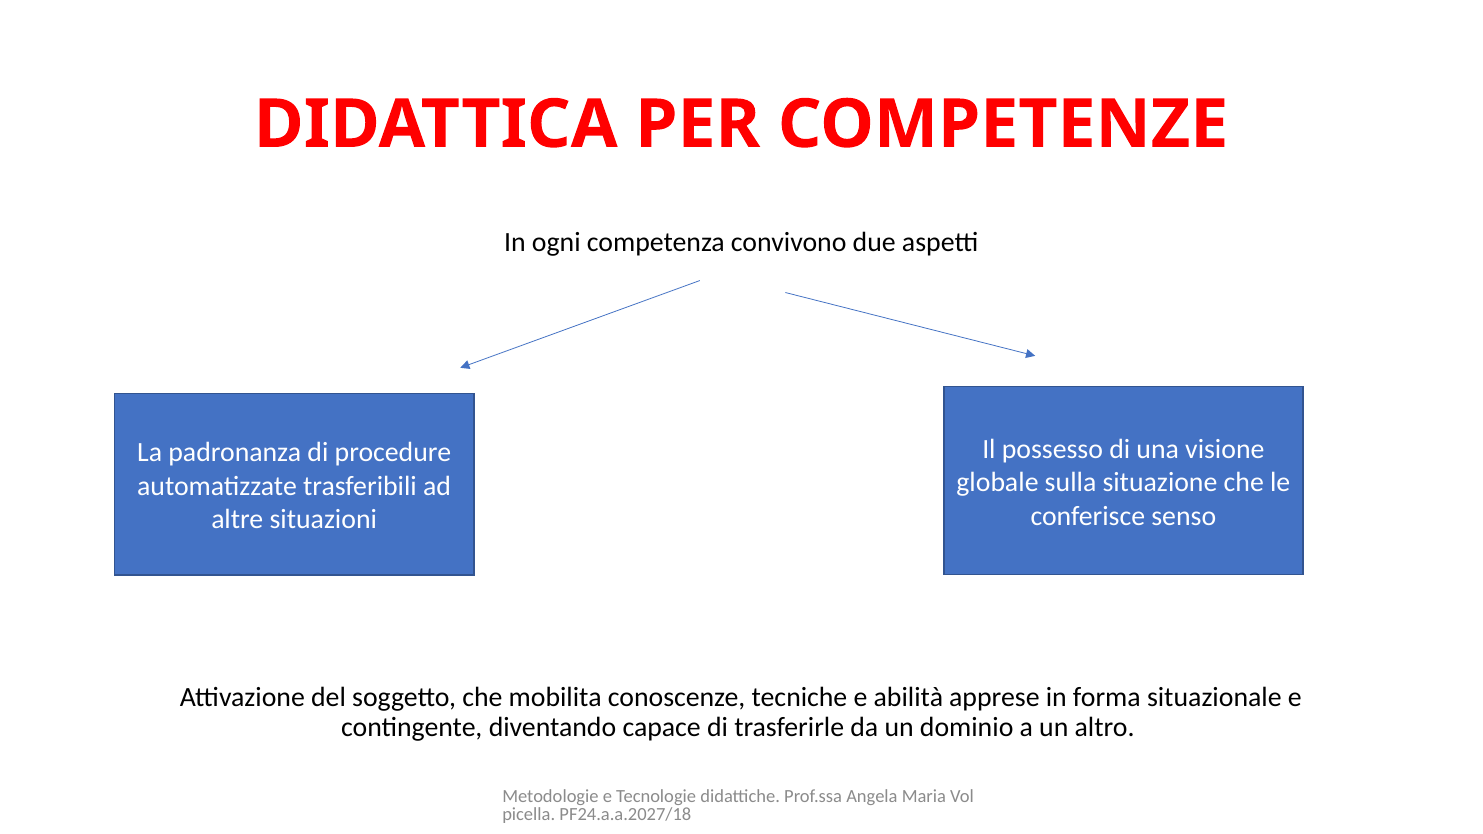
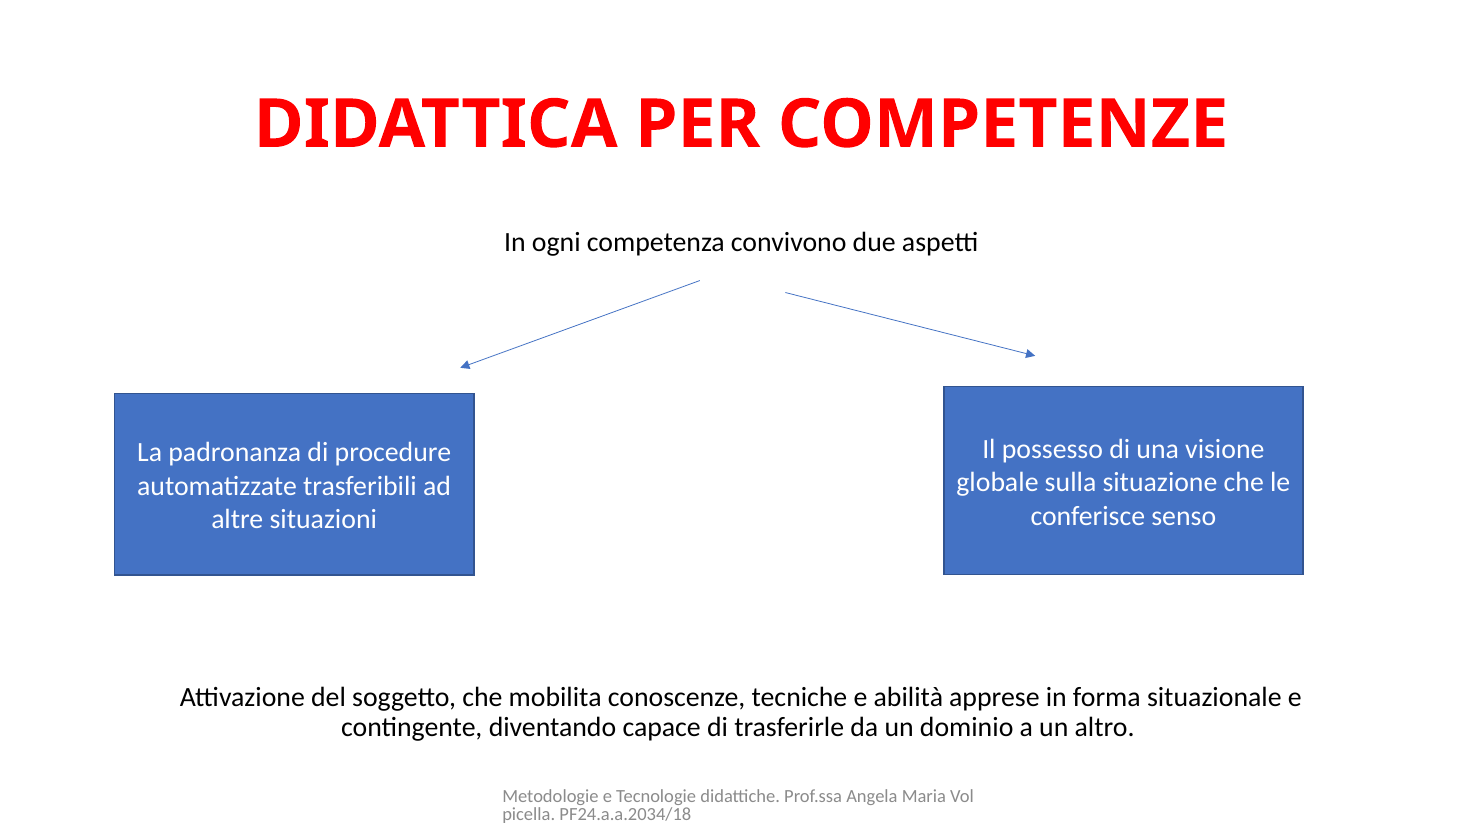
PF24.a.a.2027/18: PF24.a.a.2027/18 -> PF24.a.a.2034/18 (625, 815)
